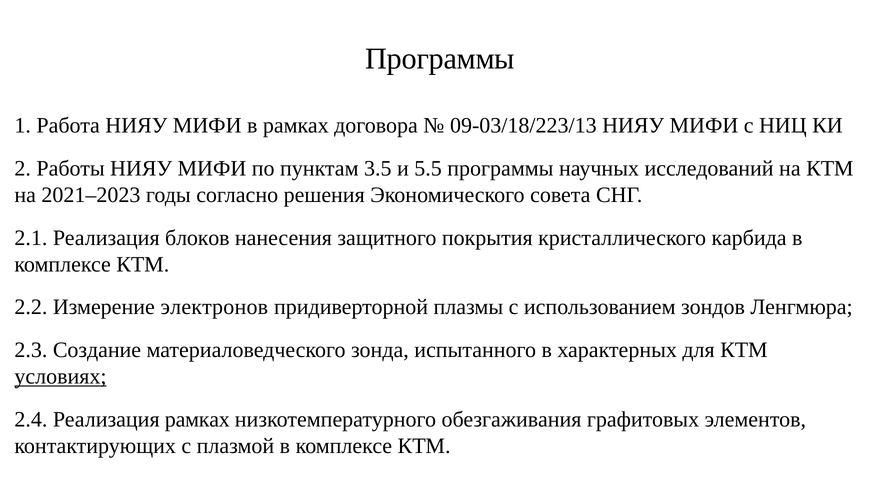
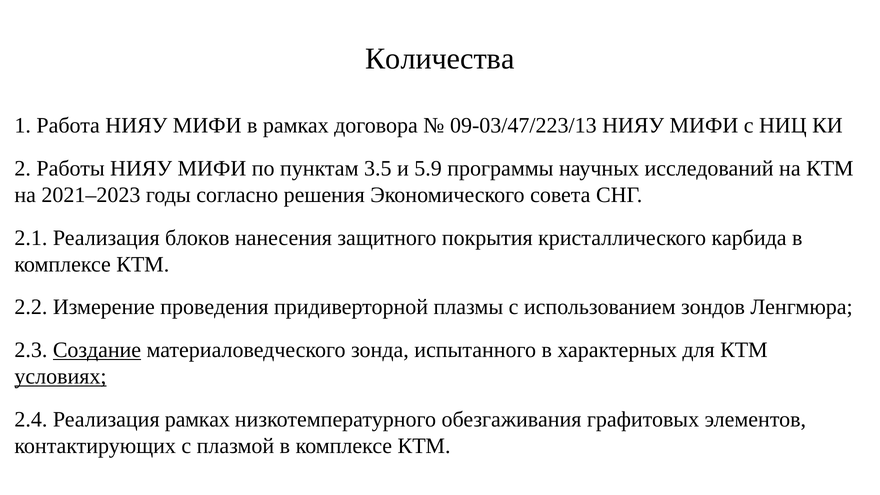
Программы: Программы -> Количества (440, 59)
09-03/18/223/13: 09-03/18/223/13 -> 09-03/47/223/13 (523, 126)
5.5: 5.5 -> 5.9 (428, 169)
электронов: электронов -> проведения (214, 307)
Создание underline: none -> present (97, 350)
